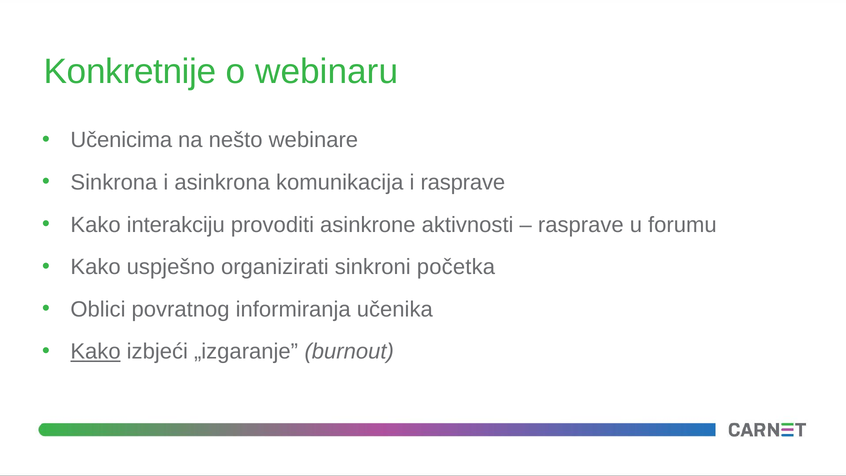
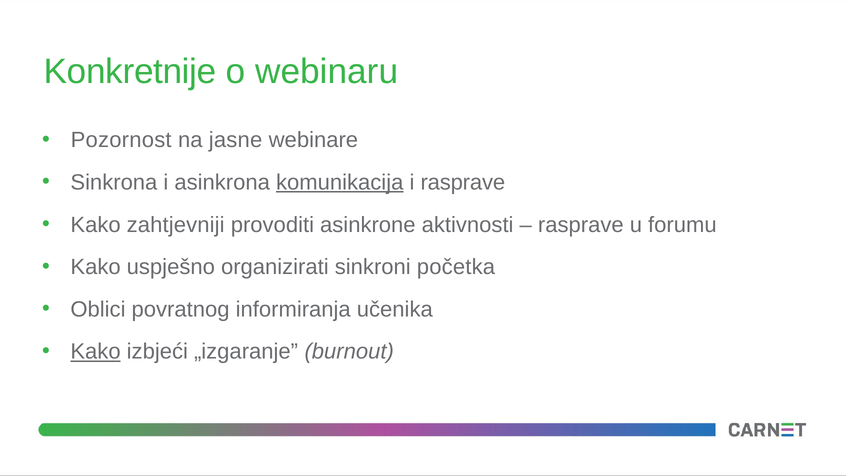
Učenicima: Učenicima -> Pozornost (121, 140)
nešto: nešto -> jasne (236, 140)
komunikacija underline: none -> present (340, 182)
interakciju: interakciju -> zahtjevniji (176, 225)
